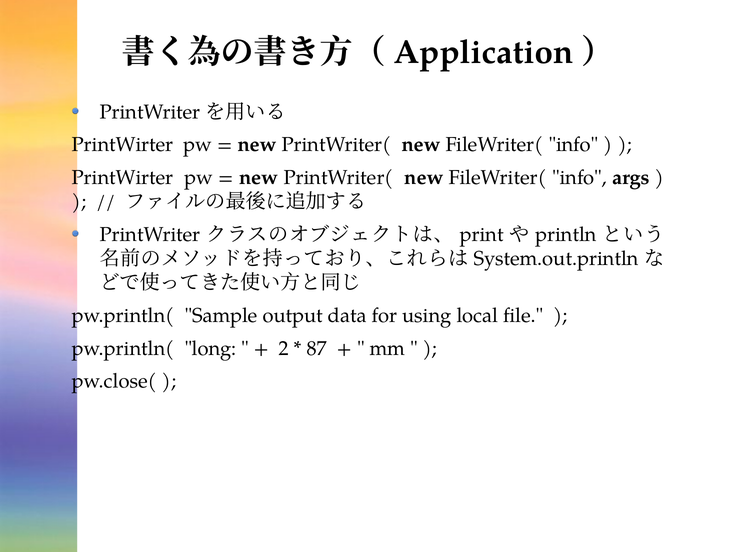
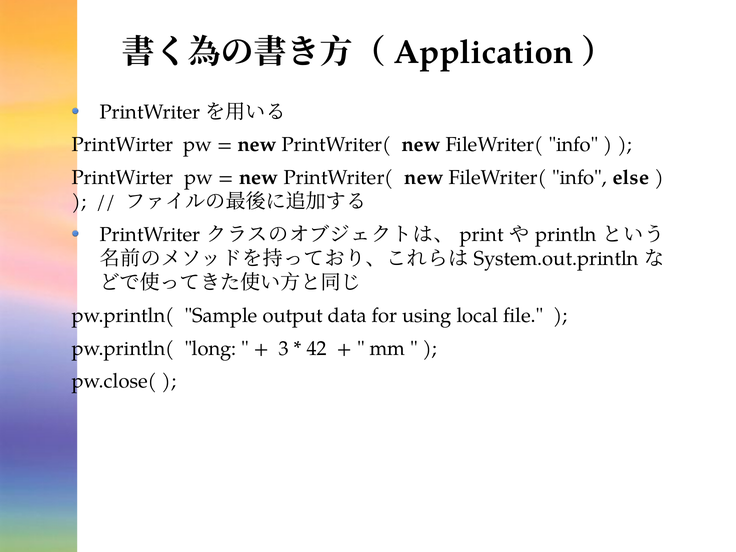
args: args -> else (631, 178)
2: 2 -> 3 (284, 348)
87: 87 -> 42 (317, 348)
